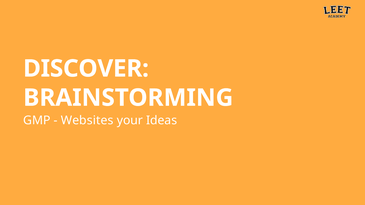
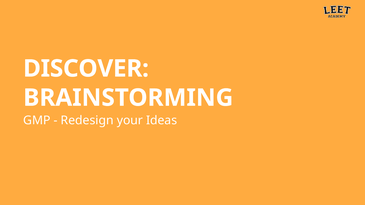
Websites: Websites -> Redesign (87, 121)
